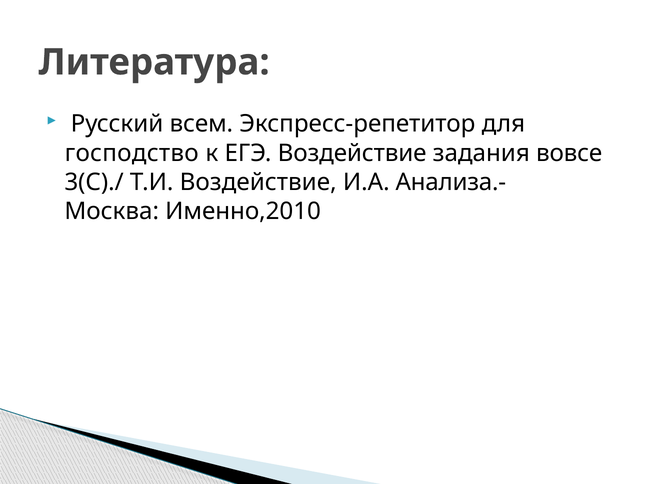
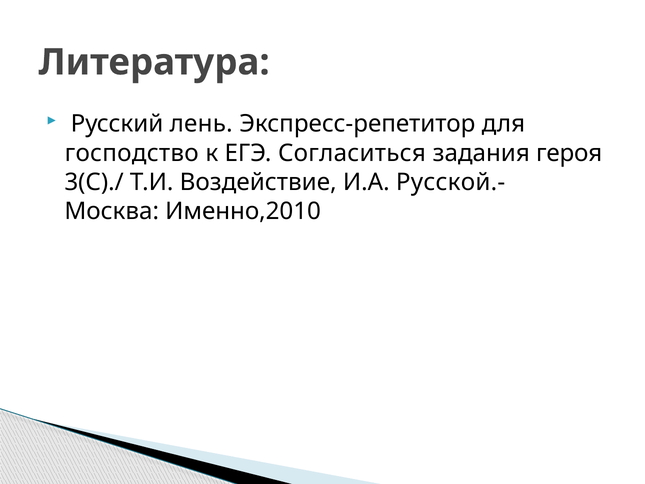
всем: всем -> лень (201, 124)
ЕГЭ Воздействие: Воздействие -> Согласиться (352, 153)
вовсе: вовсе -> героя (569, 153)
Анализа.-: Анализа.- -> Русской.- (451, 182)
